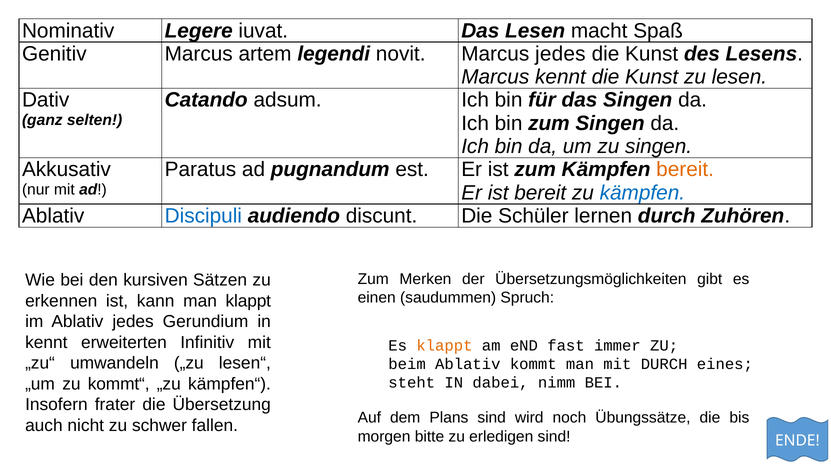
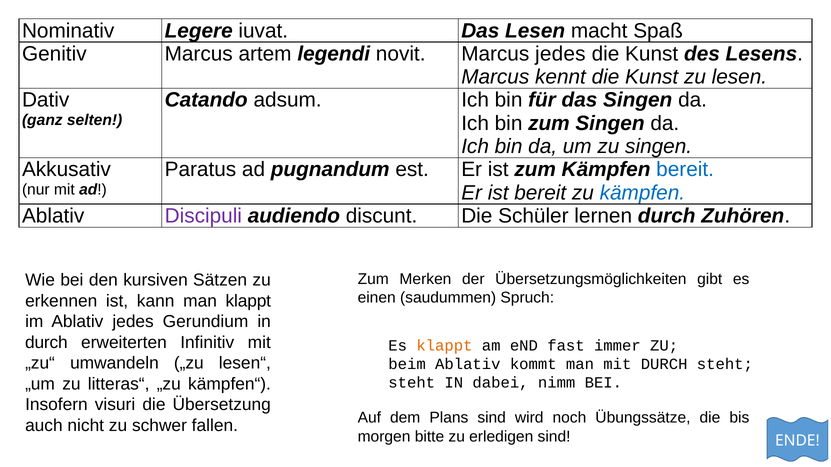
bereit colour: orange -> blue (685, 170)
Discipuli colour: blue -> purple (203, 216)
kennt: kennt -> durch (46, 343)
DURCH eines: eines -> steht (725, 364)
kommt“: kommt“ -> litteras“ (119, 384)
frater: frater -> visuri (115, 405)
